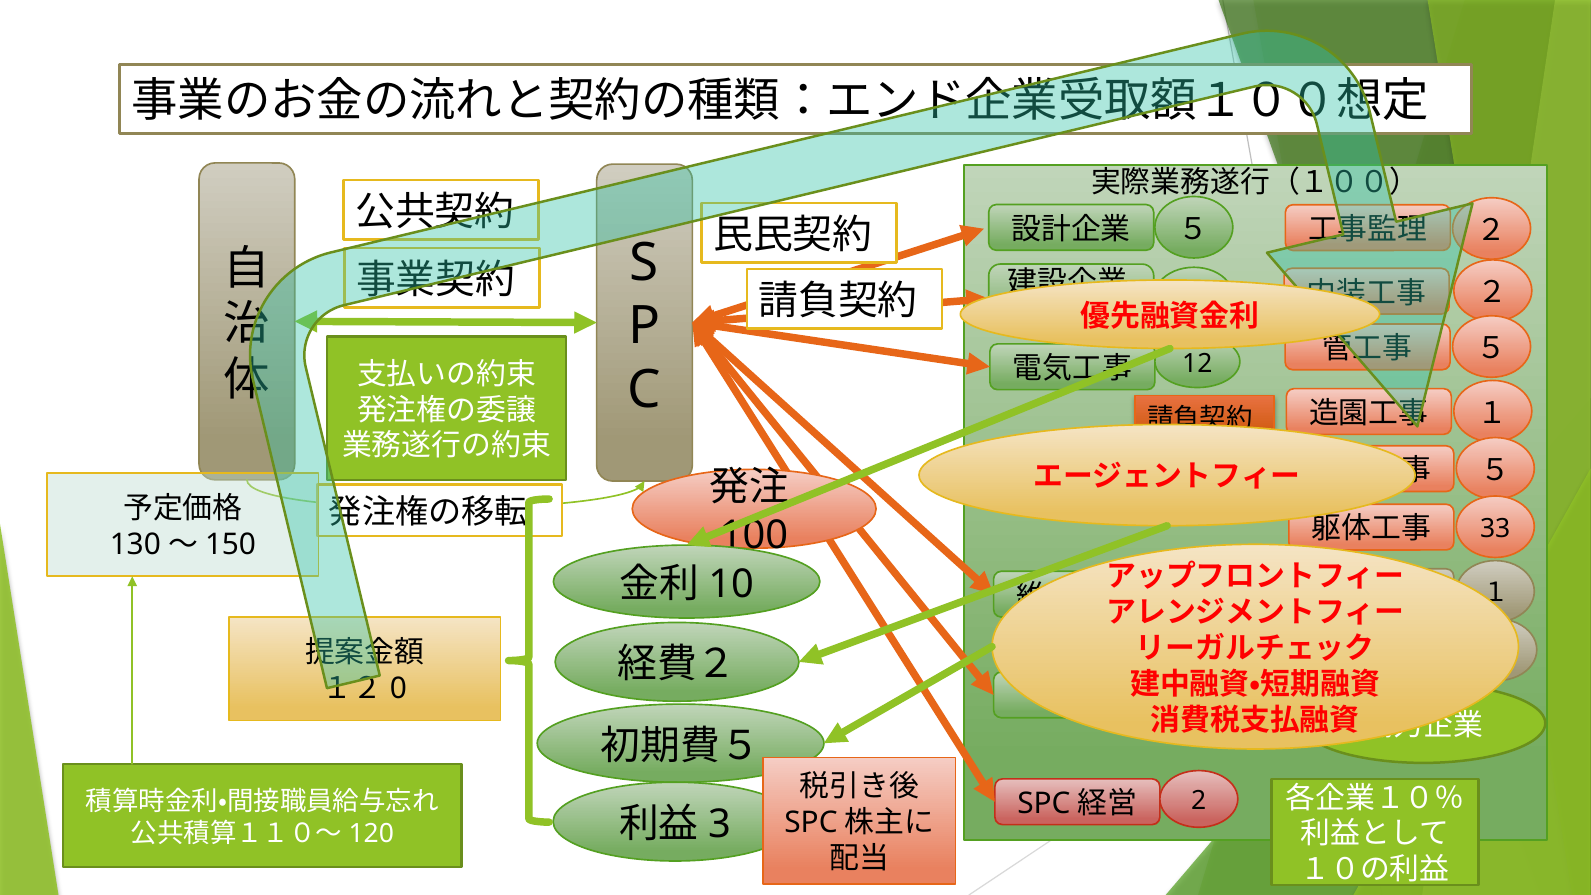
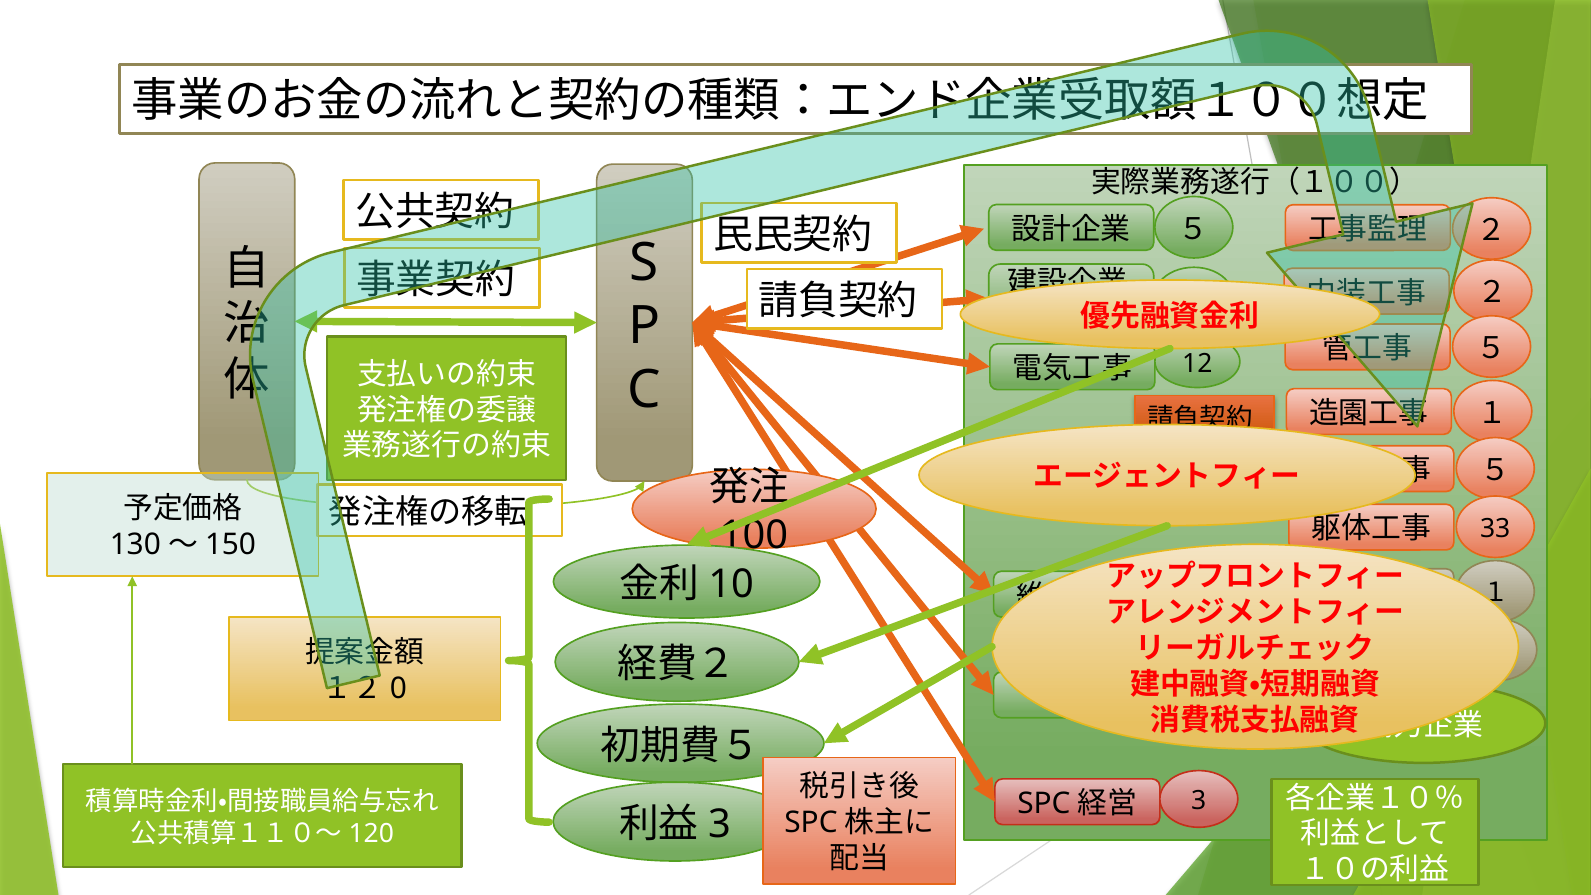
2: 2 -> 3 (1199, 801)
